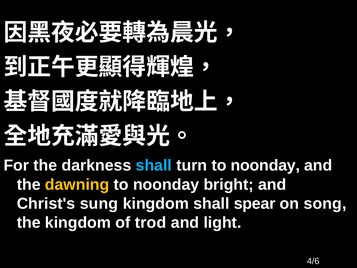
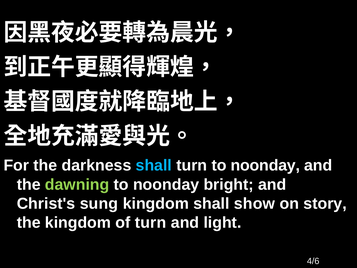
dawning colour: yellow -> light green (77, 184)
spear: spear -> show (254, 203)
song: song -> story (325, 203)
of trod: trod -> turn (151, 222)
